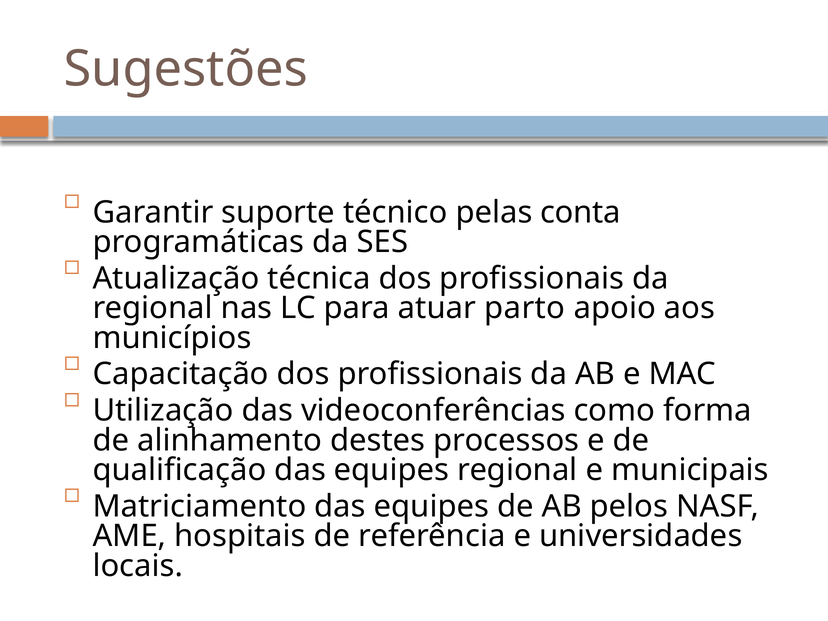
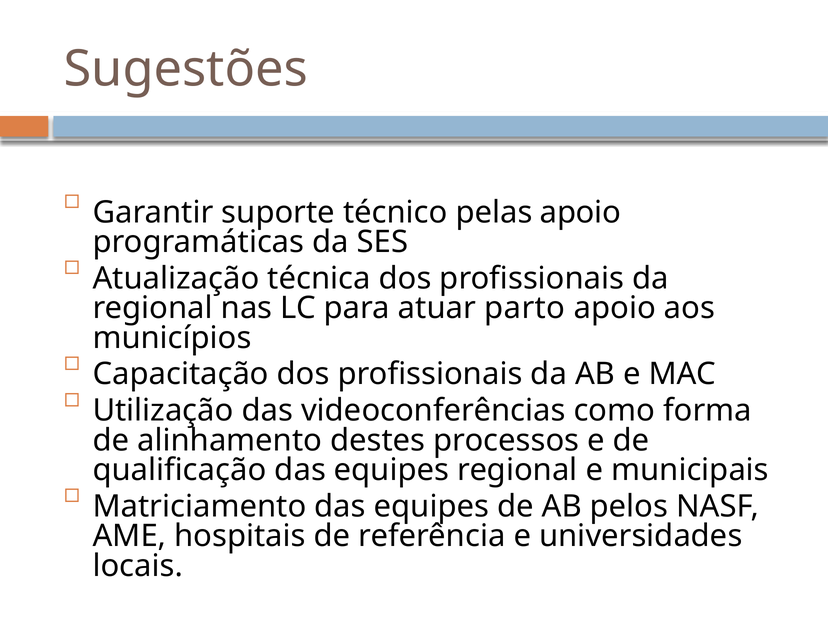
pelas conta: conta -> apoio (580, 212)
